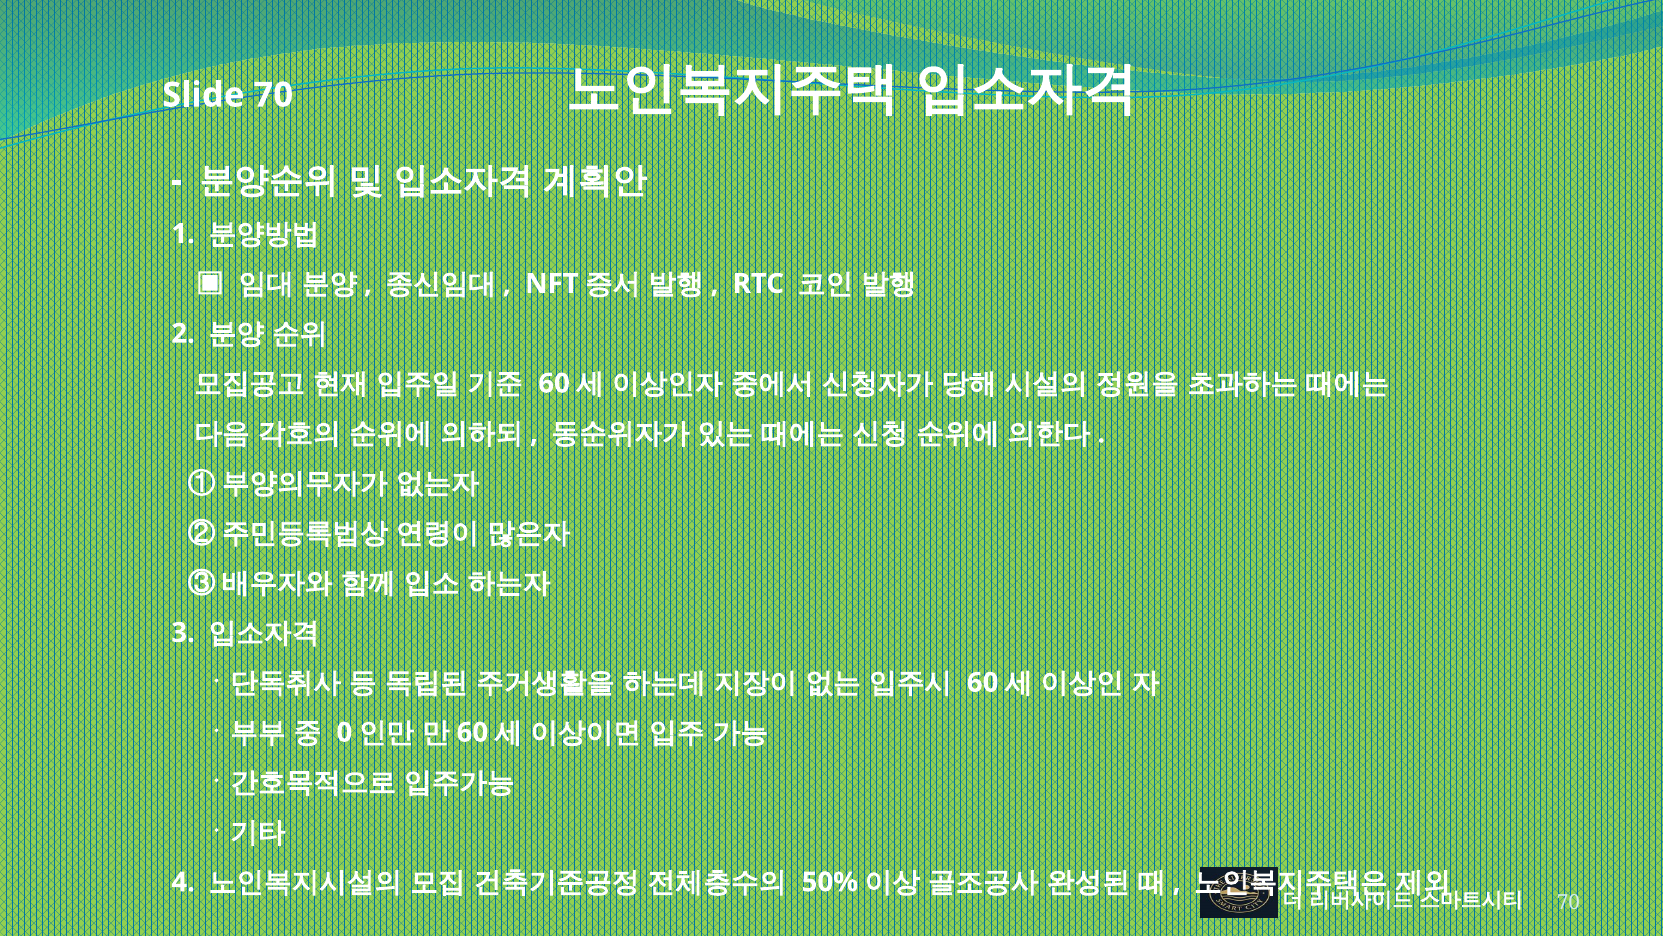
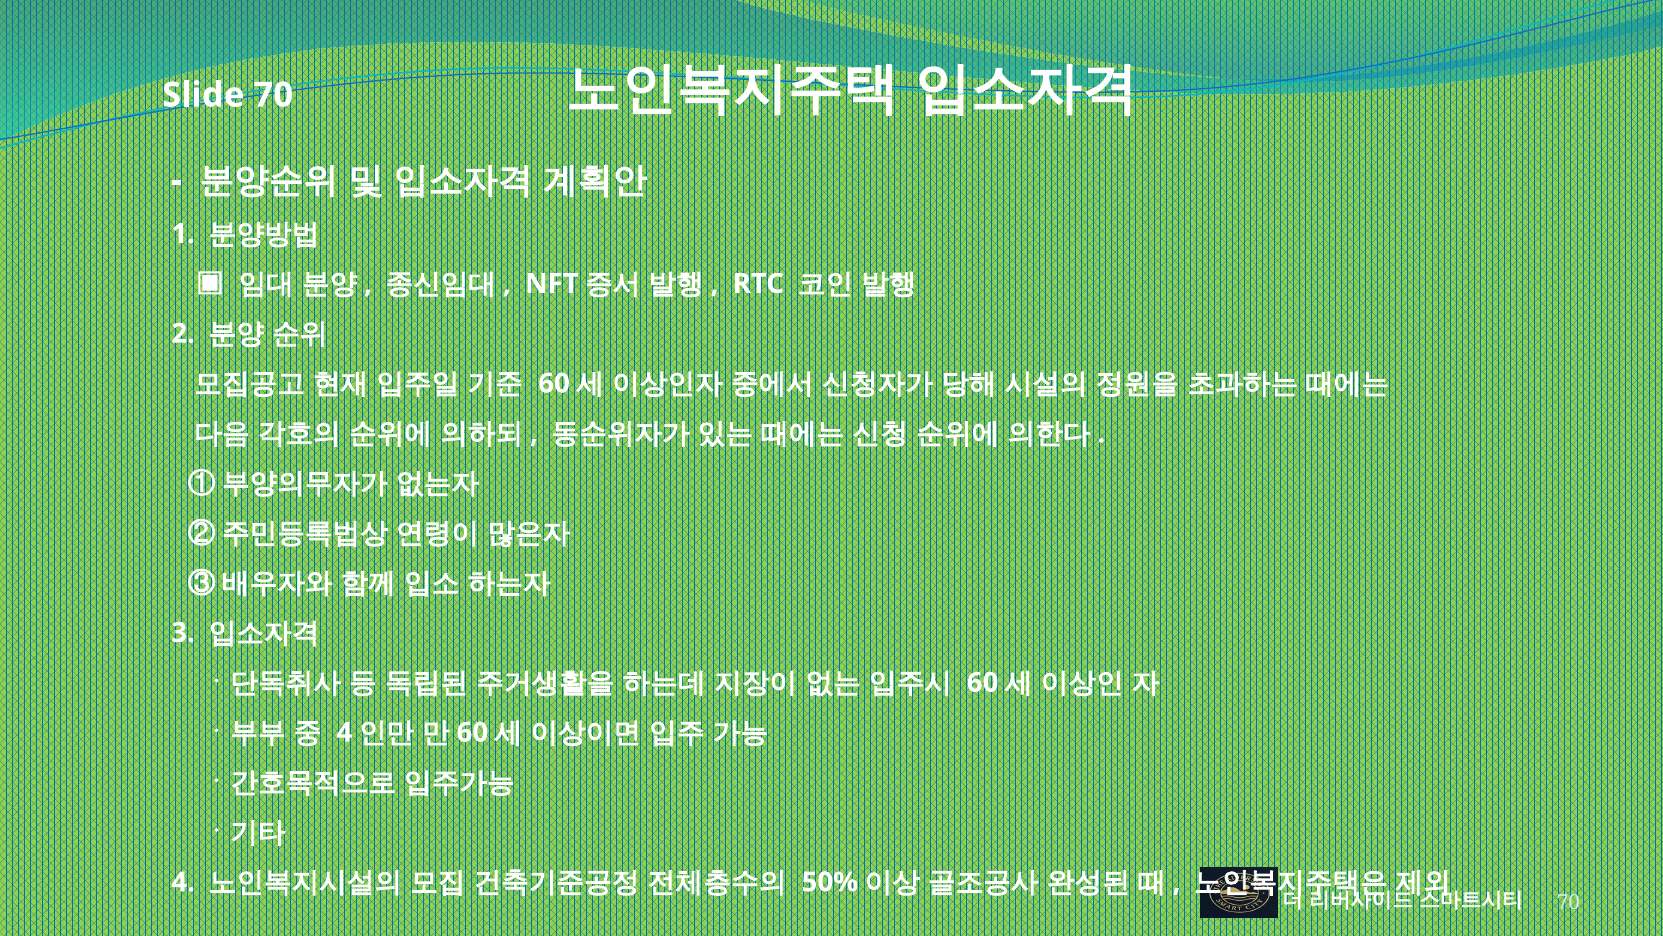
0: 0 -> 4 (344, 732)
